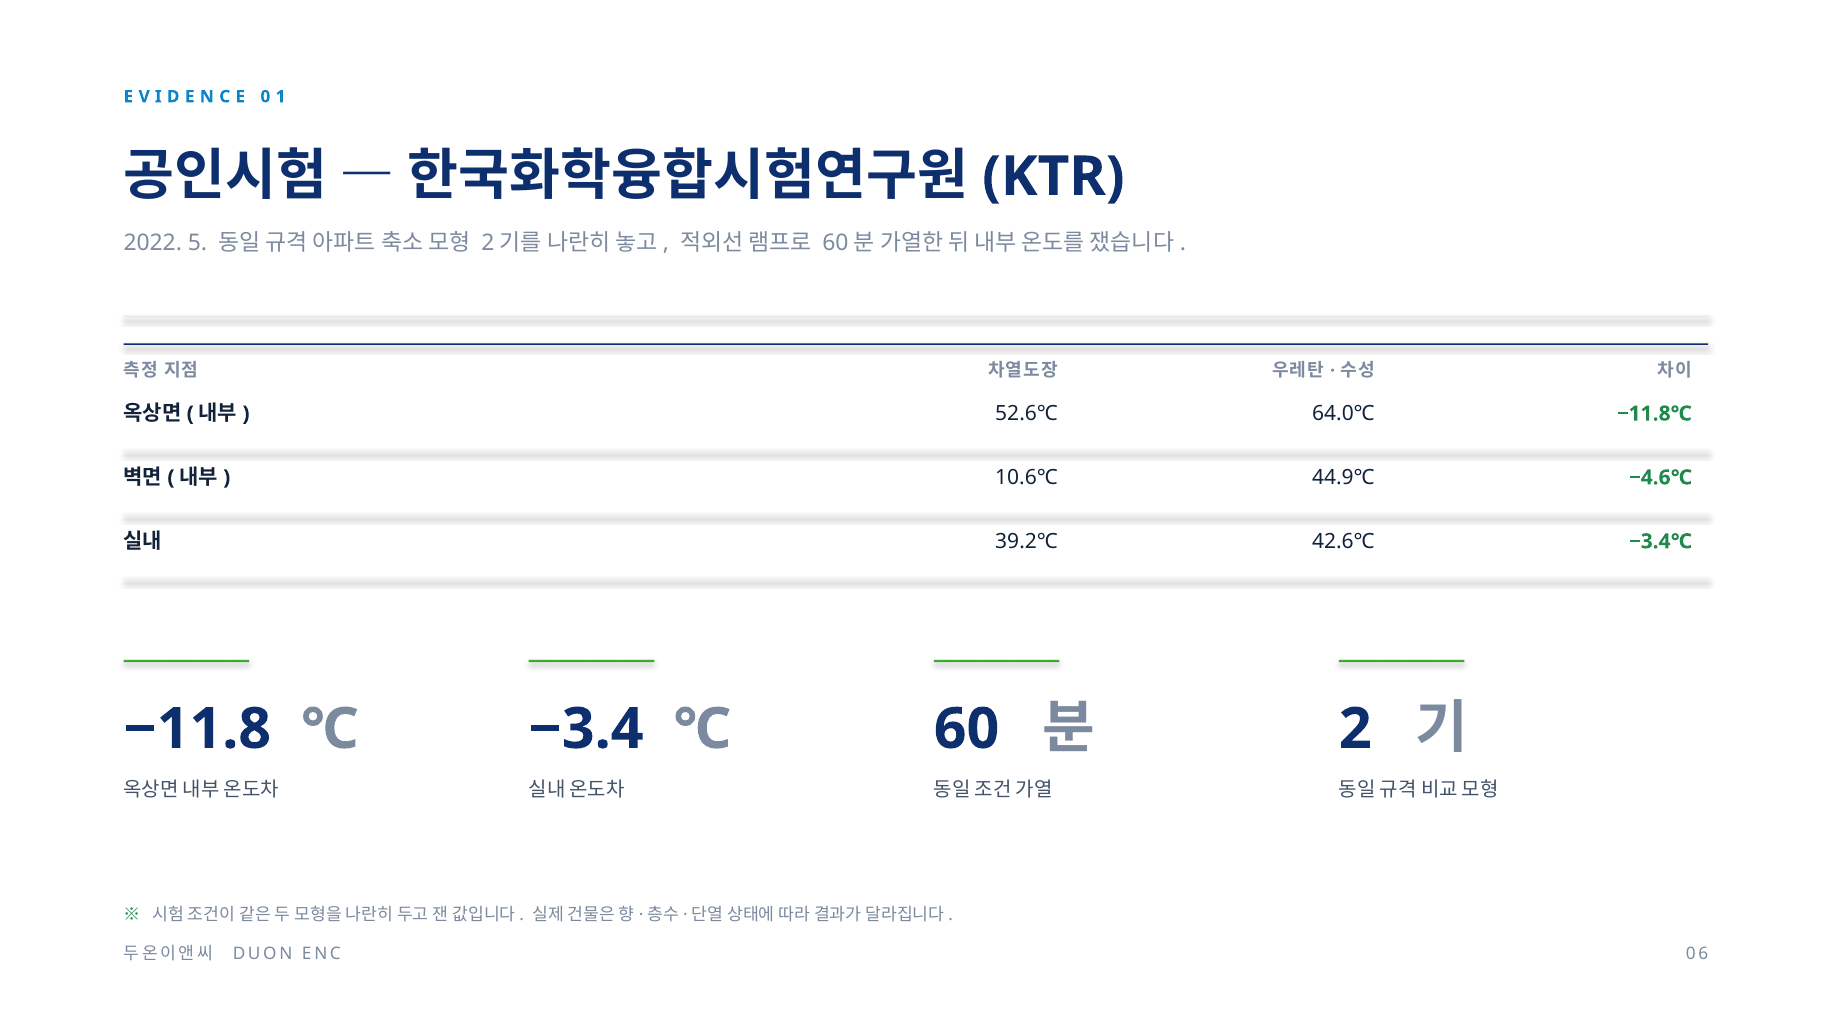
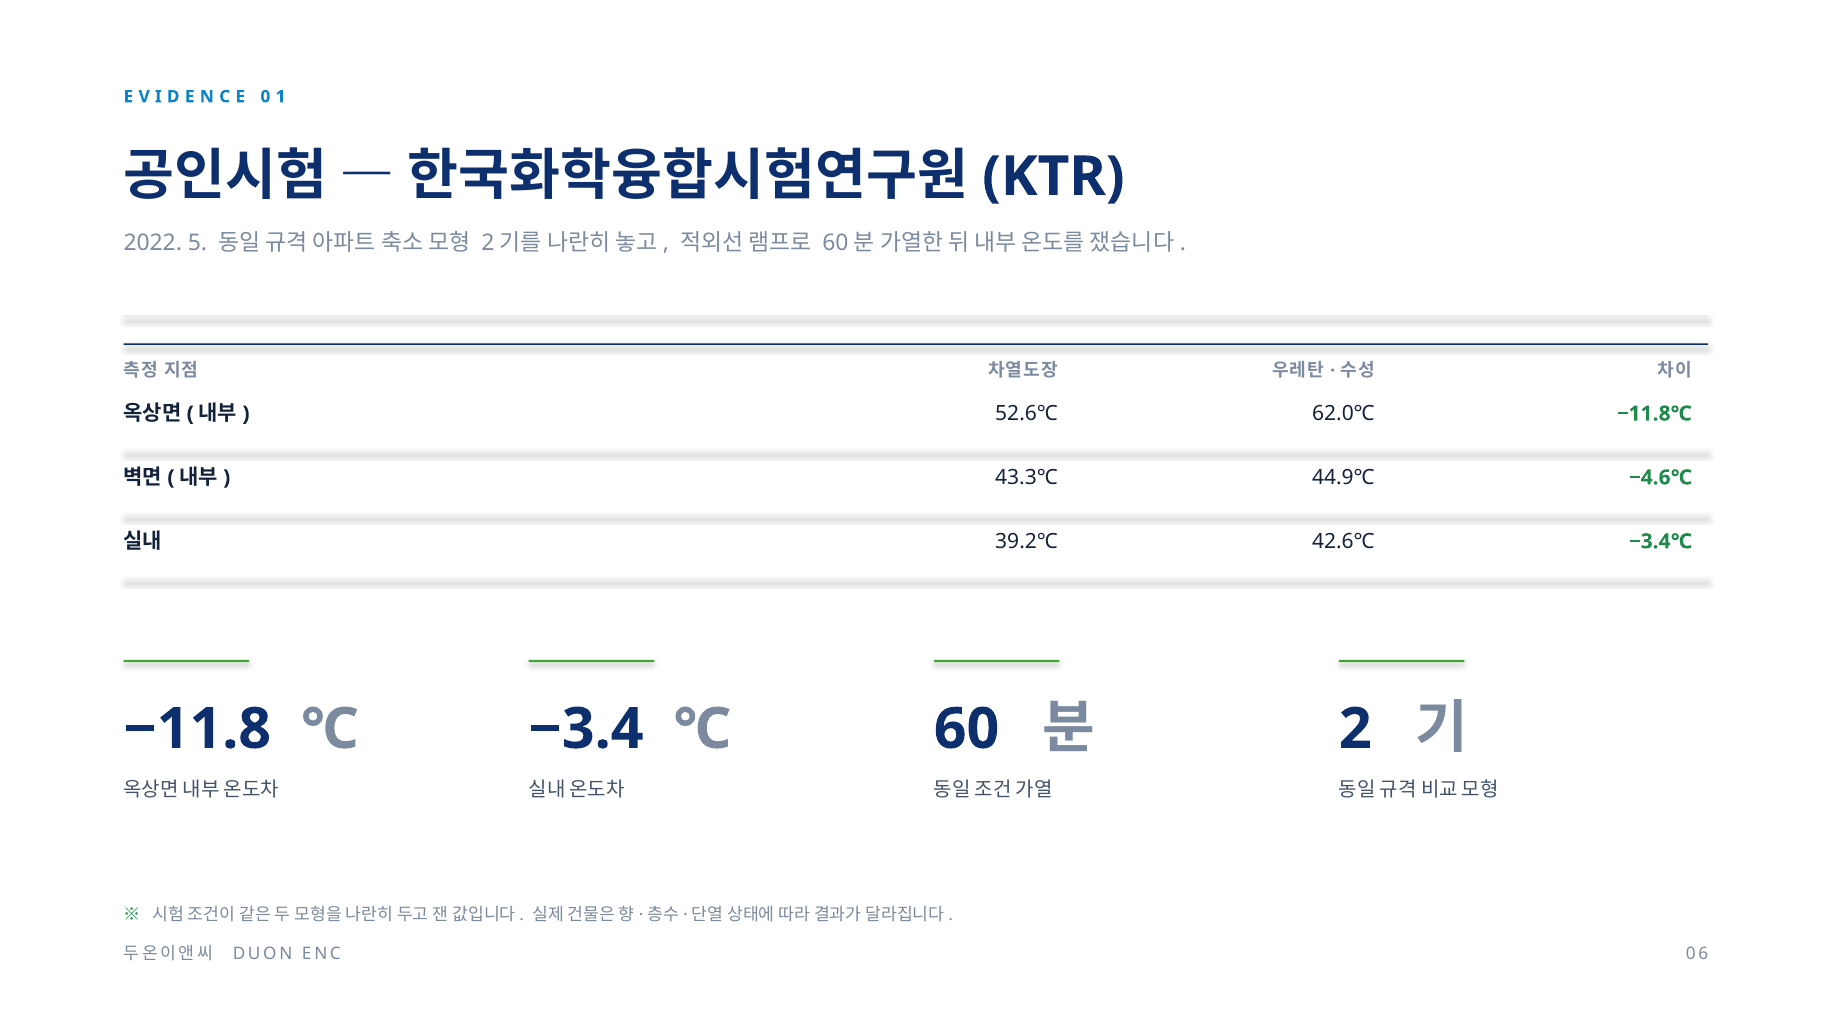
64.0℃: 64.0℃ -> 62.0℃ (1343, 414)
10.6℃: 10.6℃ -> 43.3℃ (1026, 478)
